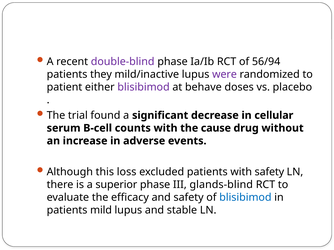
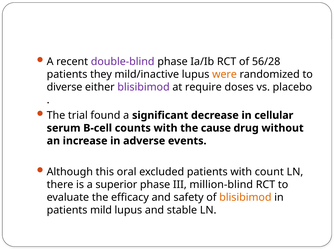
56/94: 56/94 -> 56/28 (266, 62)
were colour: purple -> orange (225, 74)
patient: patient -> diverse (65, 87)
behave: behave -> require (203, 87)
loss: loss -> oral (127, 172)
with safety: safety -> count (269, 172)
glands-blind: glands-blind -> million-blind (221, 185)
blisibimod colour: blue -> orange (245, 198)
